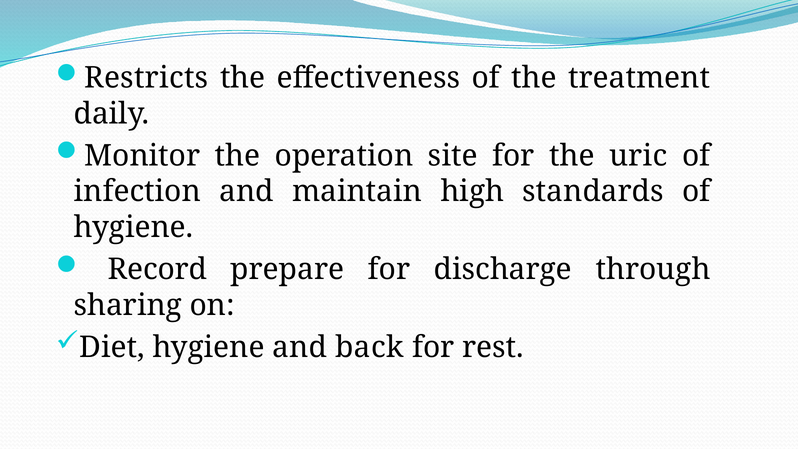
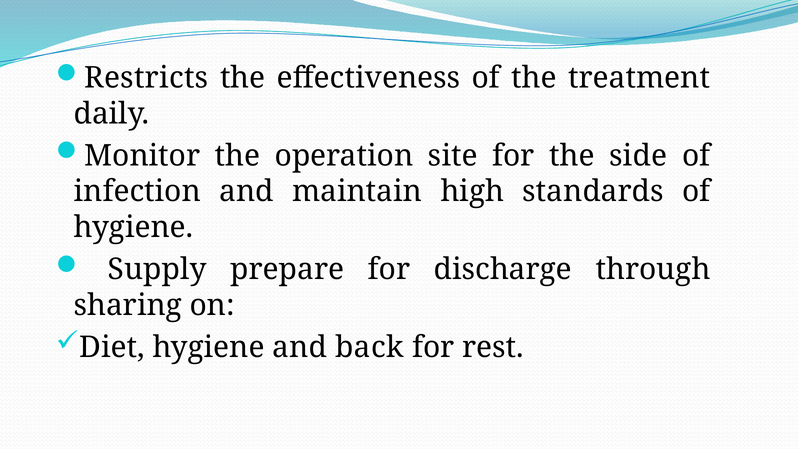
uric: uric -> side (638, 156)
Record: Record -> Supply (157, 269)
